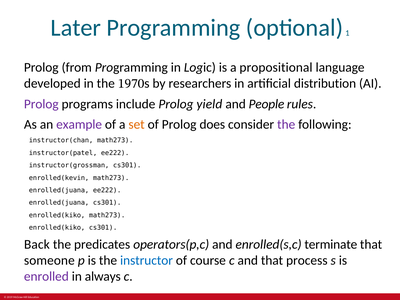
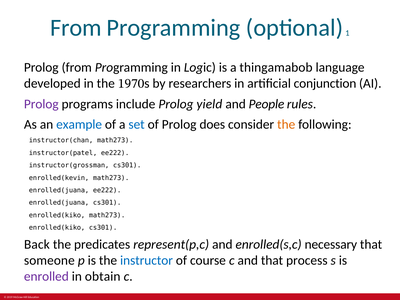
Later: Later -> From (76, 28)
propositional: propositional -> thingamabob (276, 68)
distribution: distribution -> conjunction (325, 84)
example colour: purple -> blue (79, 124)
set colour: orange -> blue (137, 124)
the colour: purple -> orange (286, 124)
operators(p,c: operators(p,c -> represent(p,c (171, 245)
terminate: terminate -> necessary (331, 245)
always: always -> obtain (103, 277)
